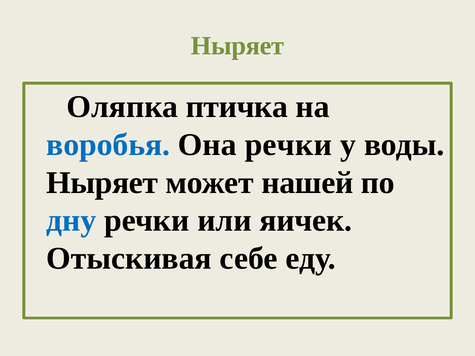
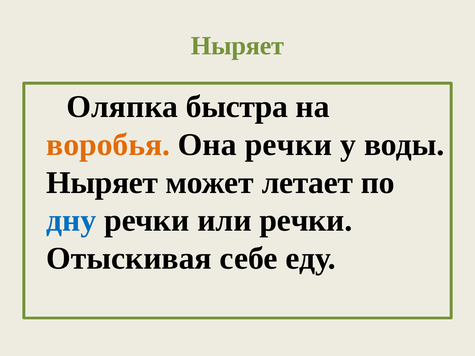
птичка: птичка -> быстра (237, 107)
воробья colour: blue -> orange (108, 145)
нашей: нашей -> летает (307, 183)
или яичек: яичек -> речки (306, 221)
